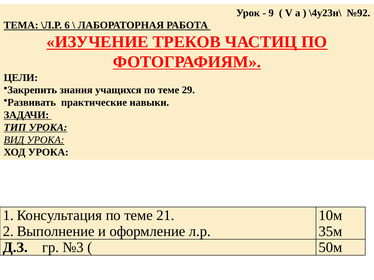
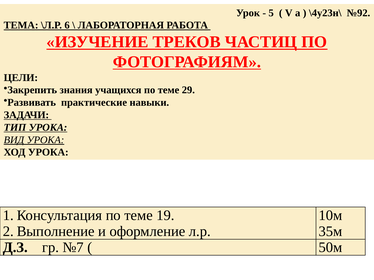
9: 9 -> 5 (271, 13)
21: 21 -> 19 (165, 216)
№3: №3 -> №7 (73, 248)
